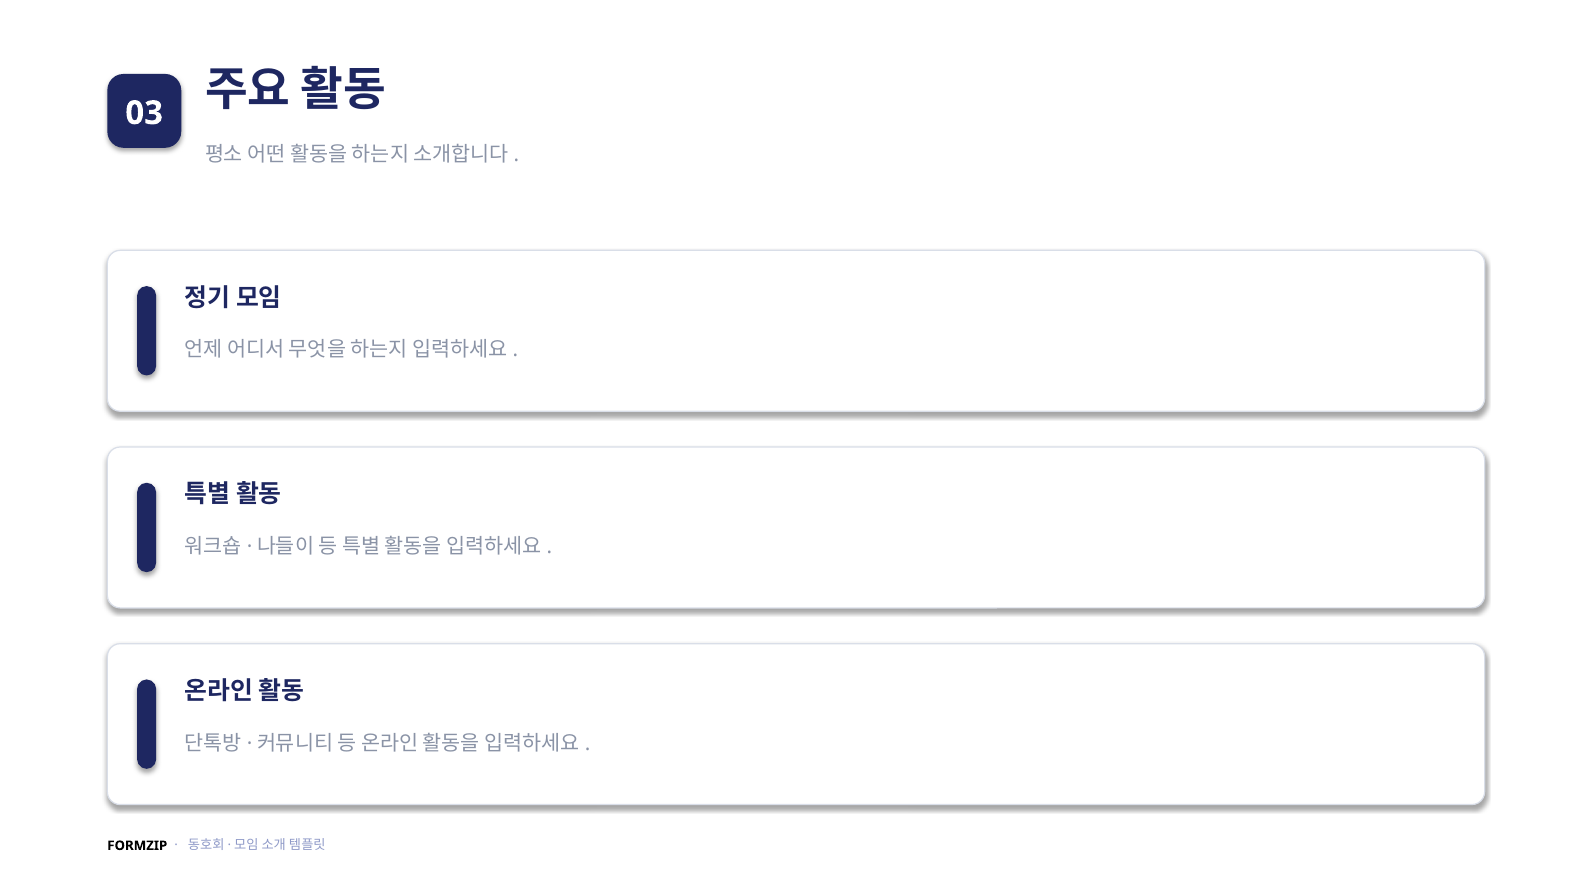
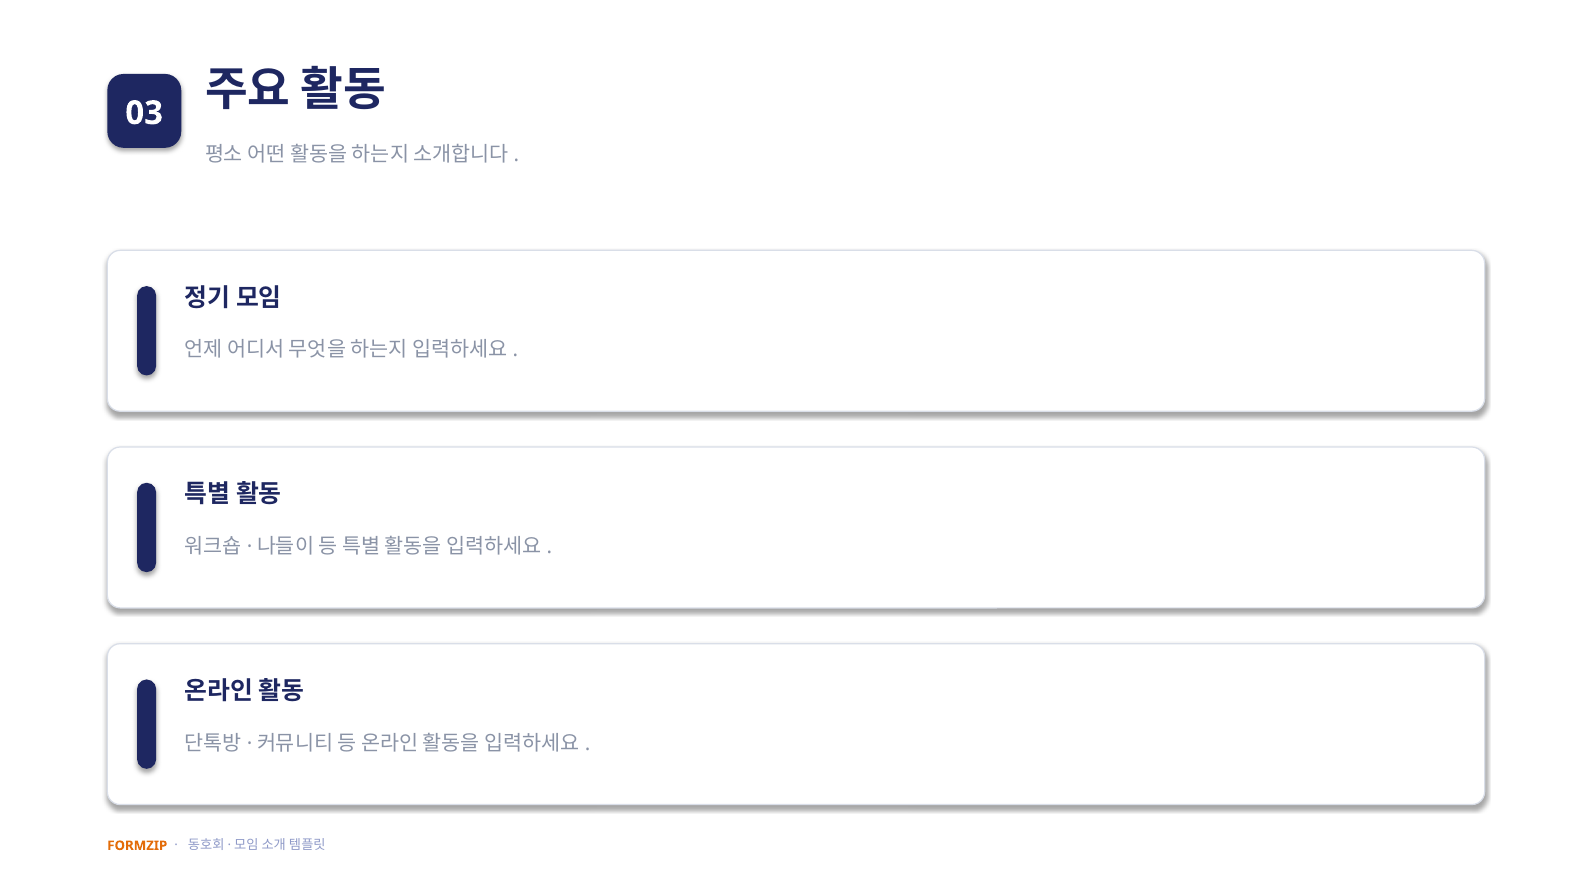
FORMZIP colour: black -> orange (137, 846)
